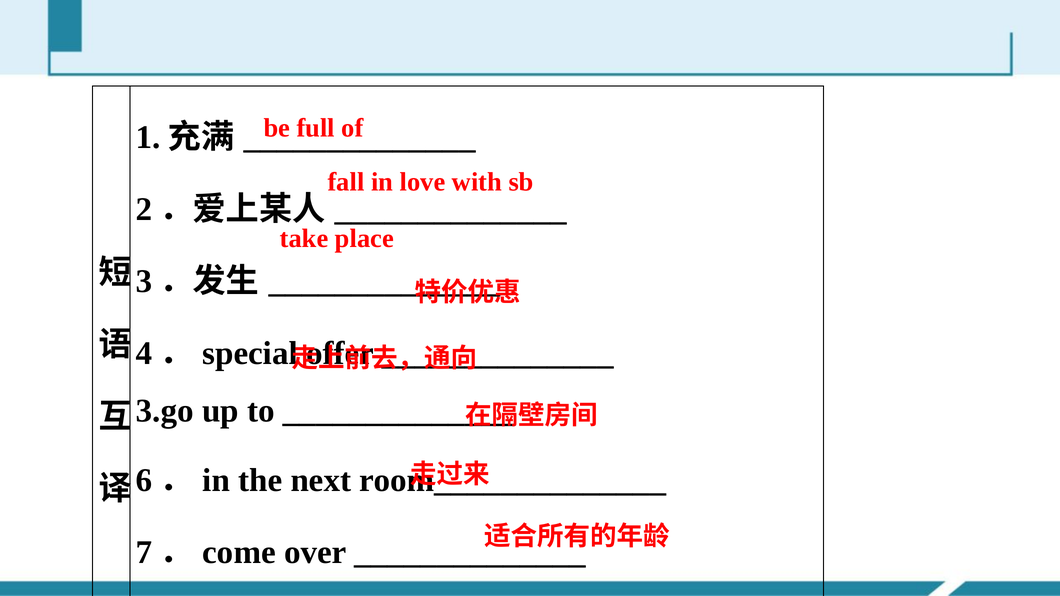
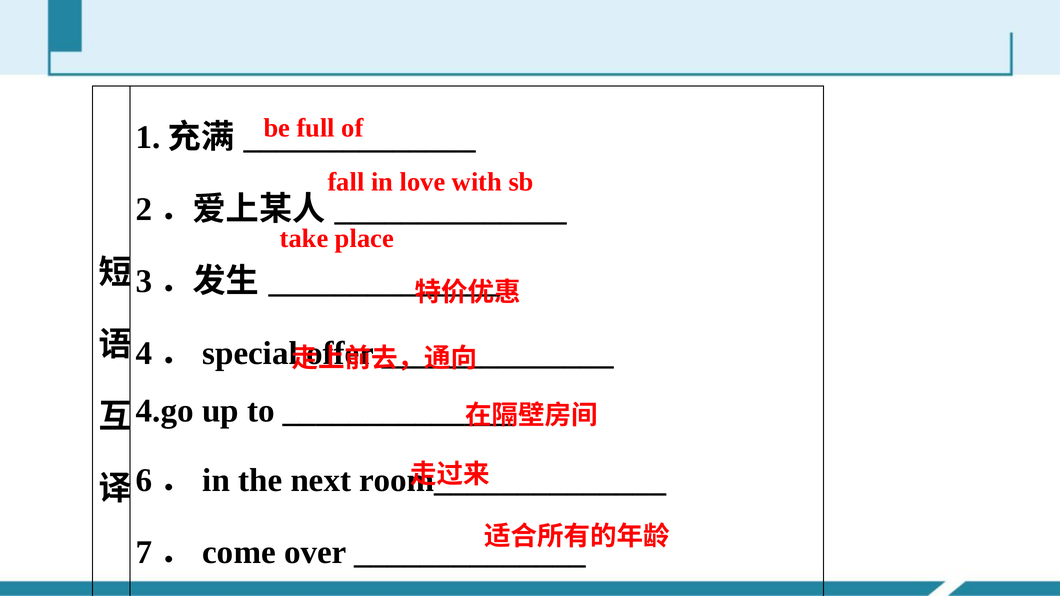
3.go: 3.go -> 4.go (165, 411)
